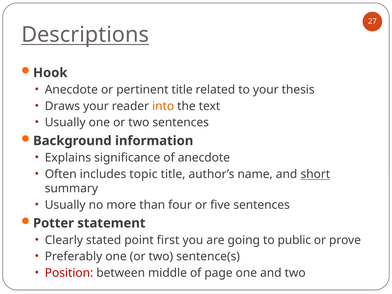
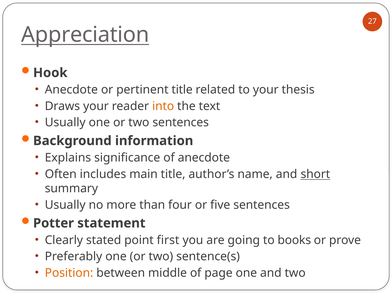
Descriptions: Descriptions -> Appreciation (85, 35)
topic: topic -> main (143, 174)
public: public -> books (294, 240)
Position colour: red -> orange (69, 273)
